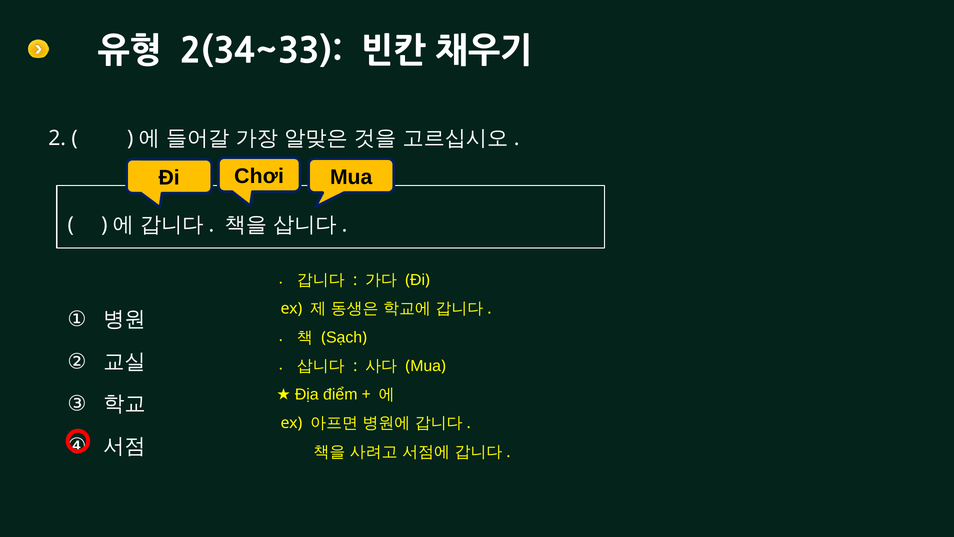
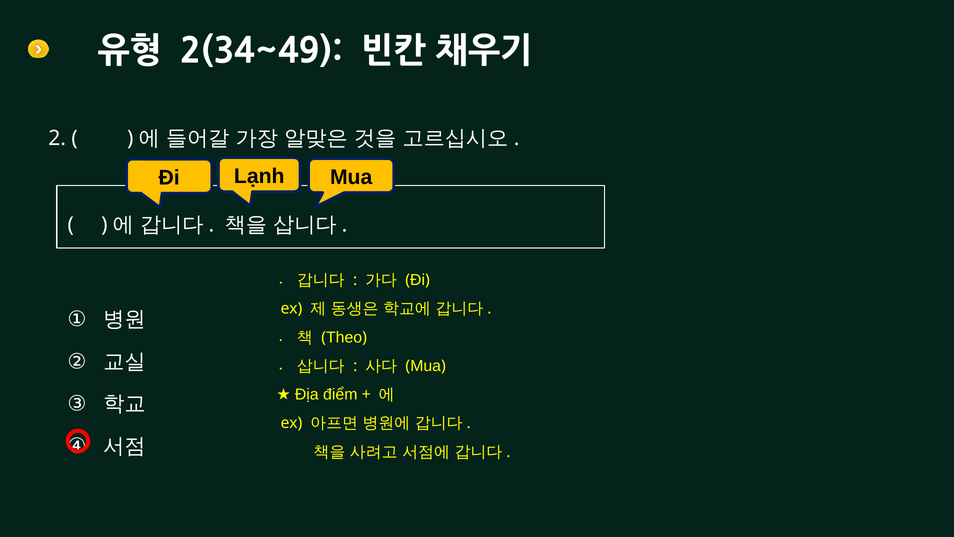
2(34~33: 2(34~33 -> 2(34~49 (262, 51)
Chơi: Chơi -> Lạnh (259, 176)
Sạch: Sạch -> Theo (344, 337)
